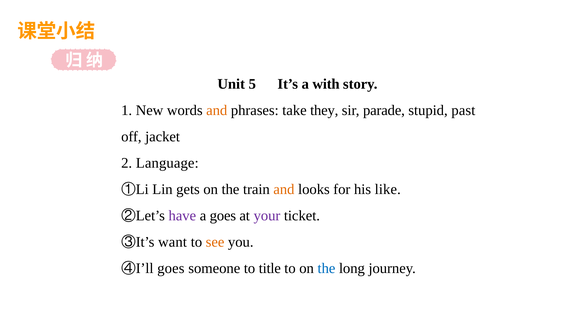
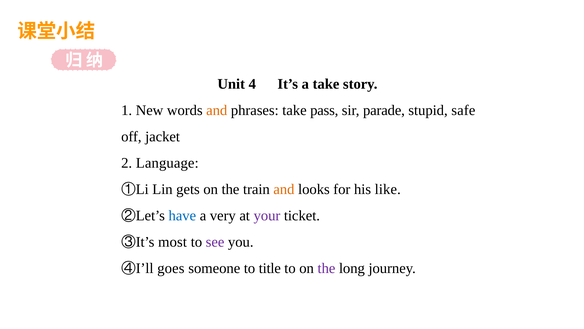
5: 5 -> 4 (252, 84)
a with: with -> take (326, 84)
they: they -> pass (324, 110)
past: past -> safe (463, 110)
have colour: purple -> blue (182, 215)
a goes: goes -> very (223, 215)
want: want -> most (173, 241)
see colour: orange -> purple (215, 241)
the colour: blue -> purple (326, 268)
